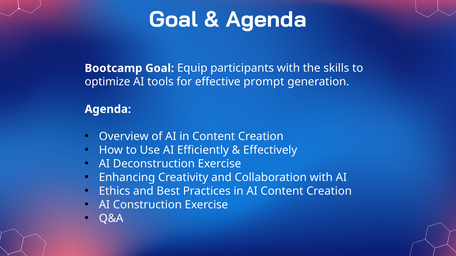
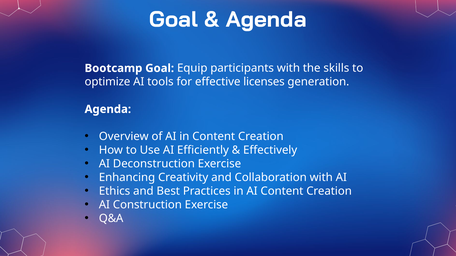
prompt: prompt -> licenses (264, 82)
